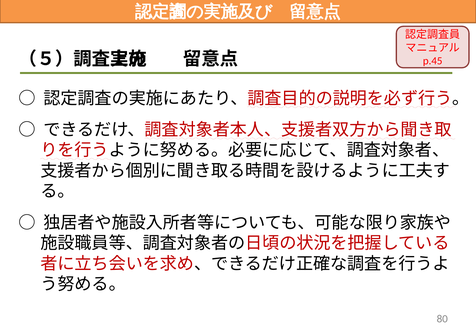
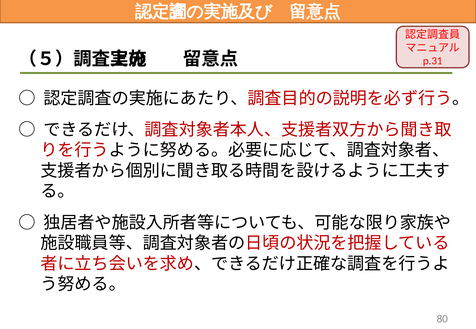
p.45: p.45 -> p.31 (433, 61)
